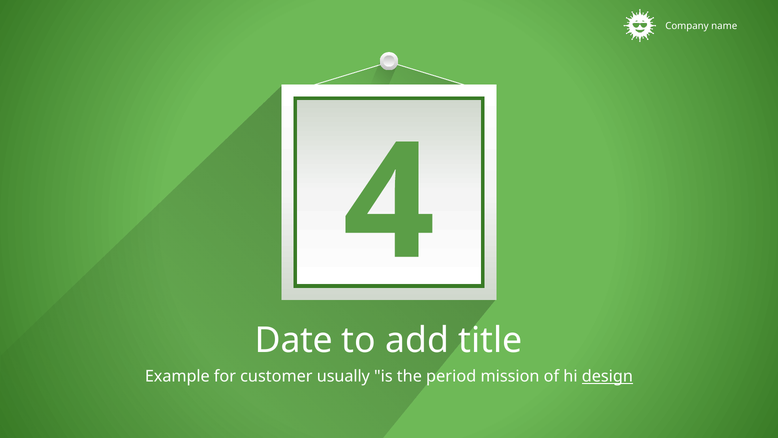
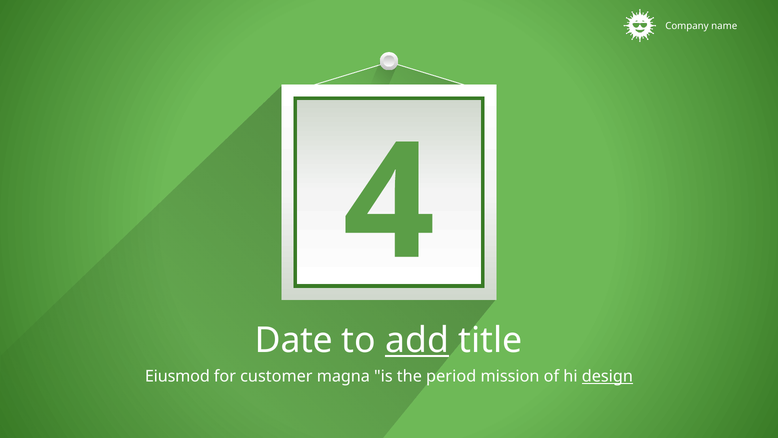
add underline: none -> present (417, 340)
Example: Example -> Eiusmod (177, 376)
usually: usually -> magna (343, 376)
